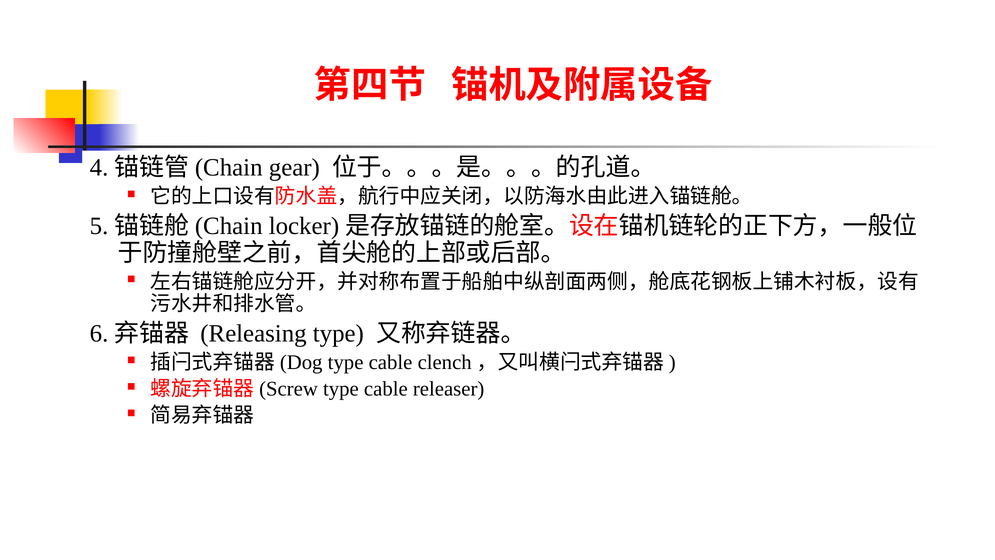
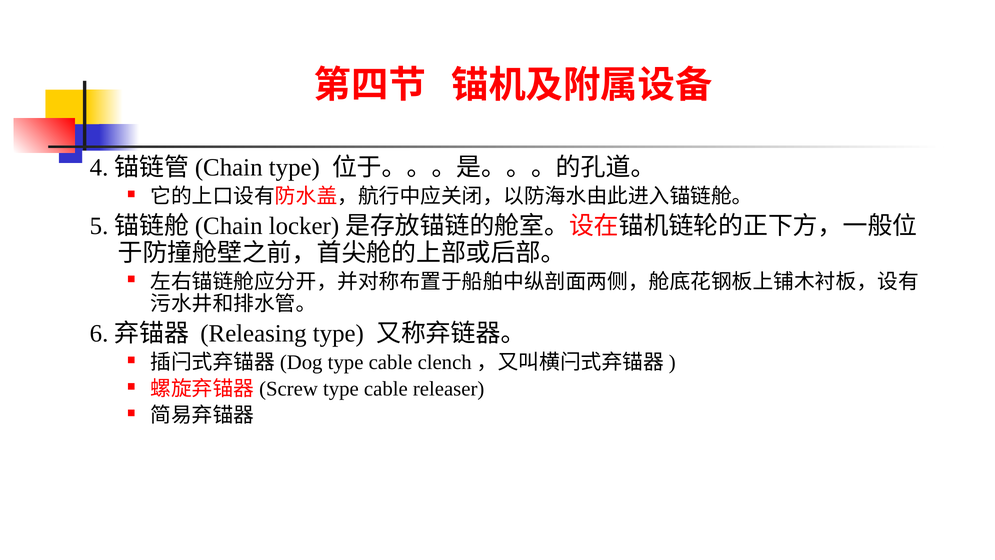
gear: gear -> type (294, 168)
